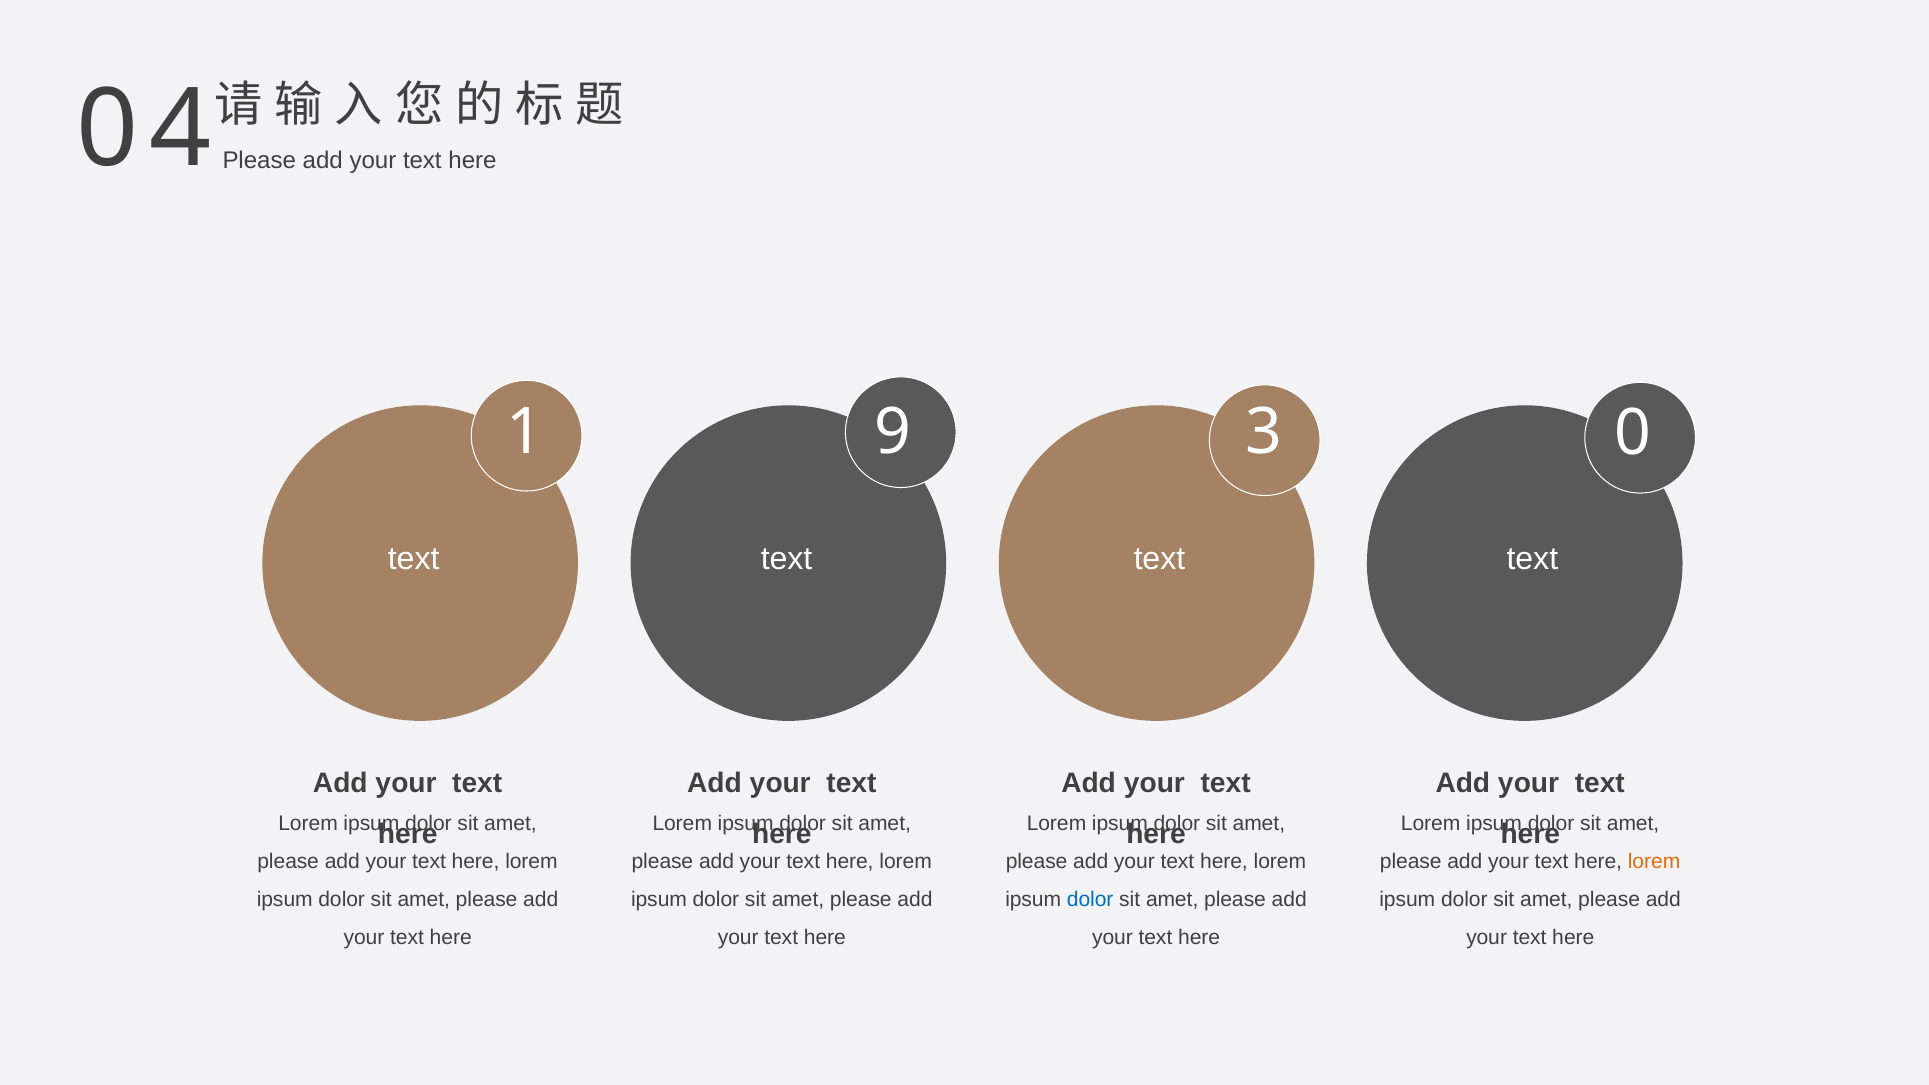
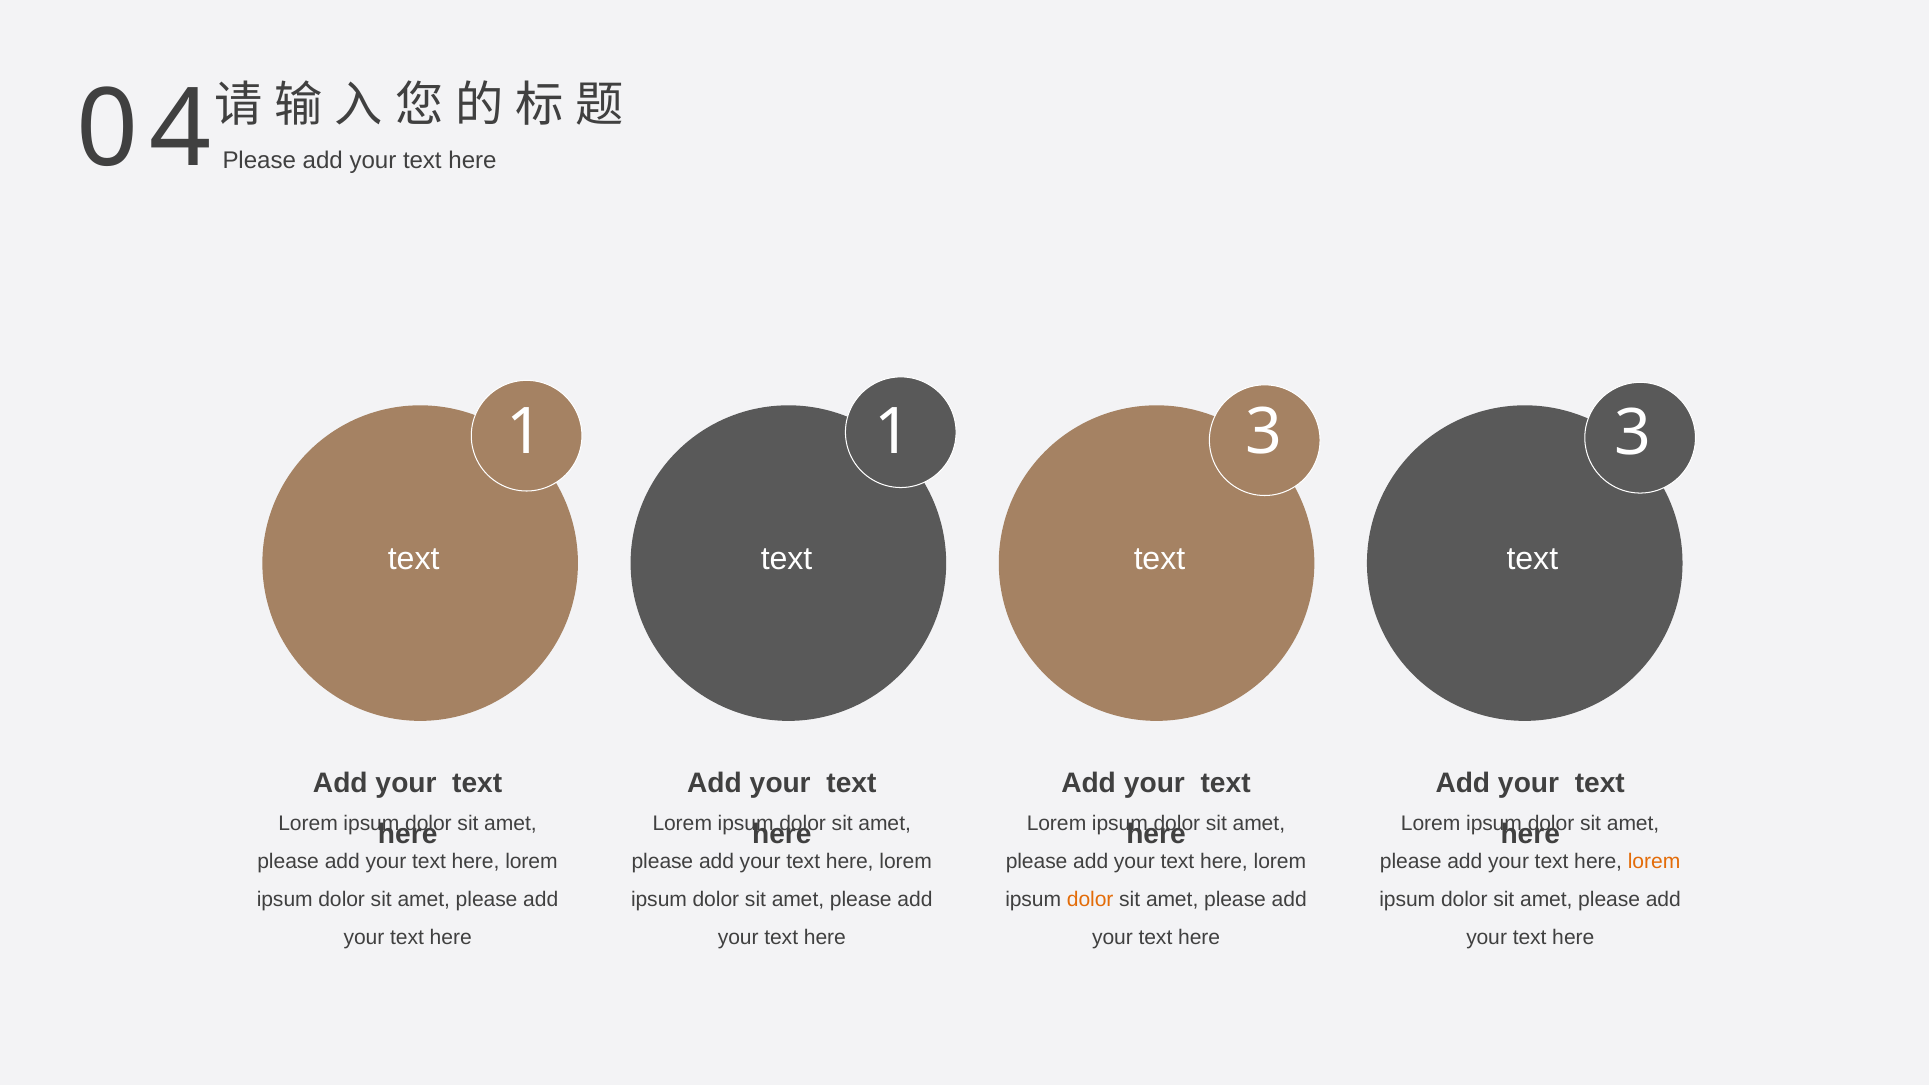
1 9: 9 -> 1 (893, 433)
3 0: 0 -> 3 (1633, 433)
dolor colour: blue -> orange (1090, 900)
